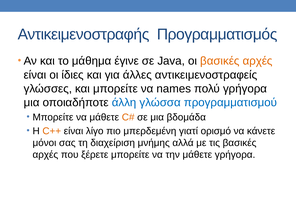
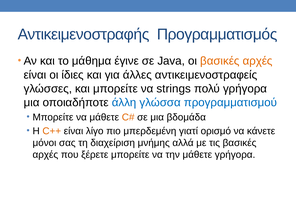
names: names -> strings (174, 89)
